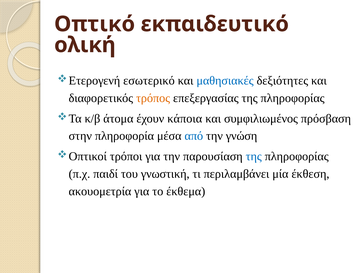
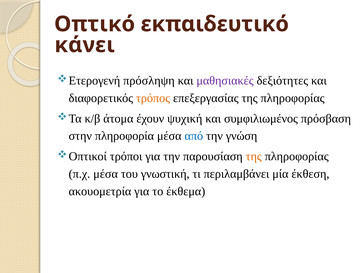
ολική: ολική -> κάνει (85, 45)
εσωτερικό: εσωτερικό -> πρόσληψη (149, 81)
μαθησιακές colour: blue -> purple (225, 81)
κάποια: κάποια -> ψυχική (185, 119)
της colour: blue -> orange (254, 156)
π.χ παιδί: παιδί -> μέσα (106, 174)
